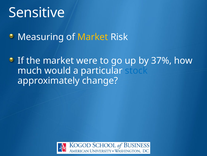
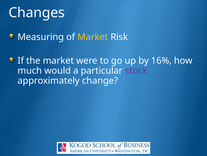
Sensitive: Sensitive -> Changes (37, 13)
37%: 37% -> 16% (161, 60)
stock colour: blue -> purple (136, 70)
